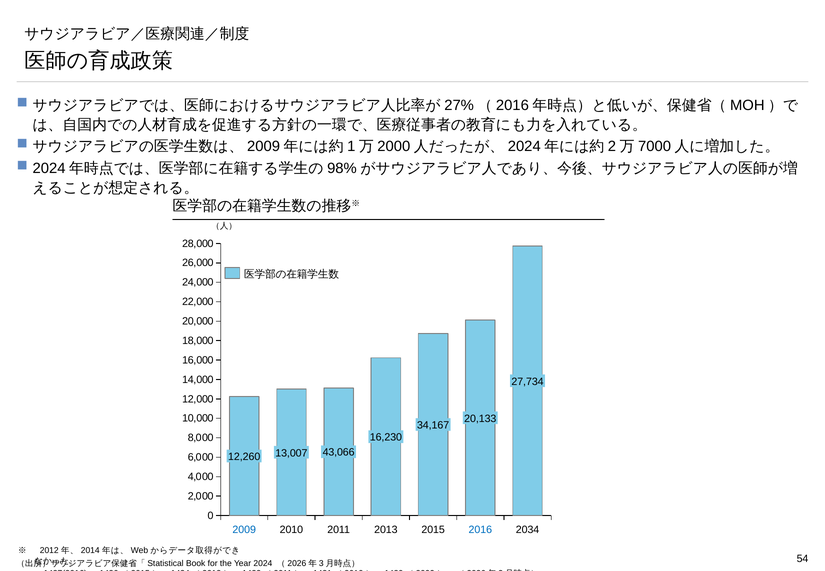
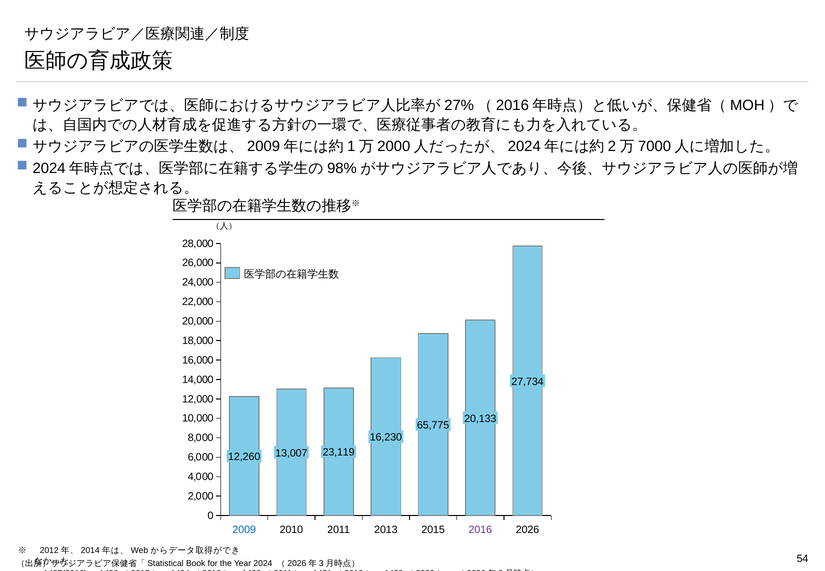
34,167: 34,167 -> 65,775 (433, 425)
43,066: 43,066 -> 23,119 (339, 453)
2016 colour: blue -> purple (480, 530)
2034: 2034 -> 2026 (528, 530)
